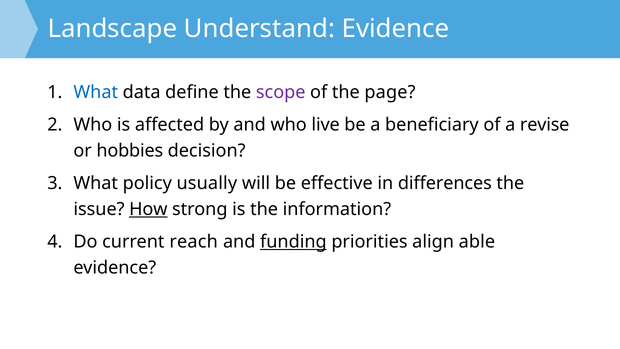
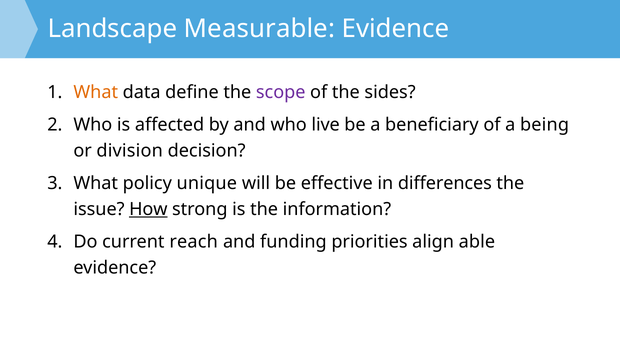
Understand: Understand -> Measurable (259, 29)
What colour: blue -> orange (96, 92)
page: page -> sides (390, 92)
revise: revise -> being (545, 125)
hobbies: hobbies -> division (130, 151)
usually: usually -> unique (207, 183)
funding underline: present -> none (293, 242)
